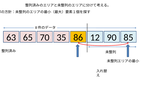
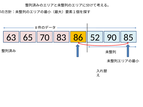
35: 35 -> 83 (61, 38)
12: 12 -> 52 (95, 38)
